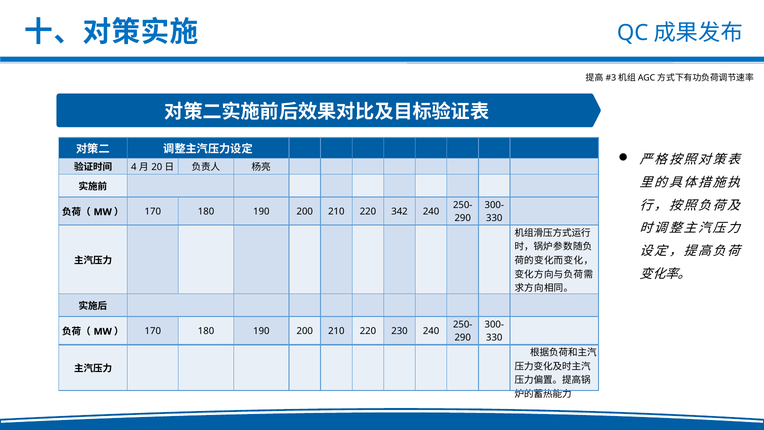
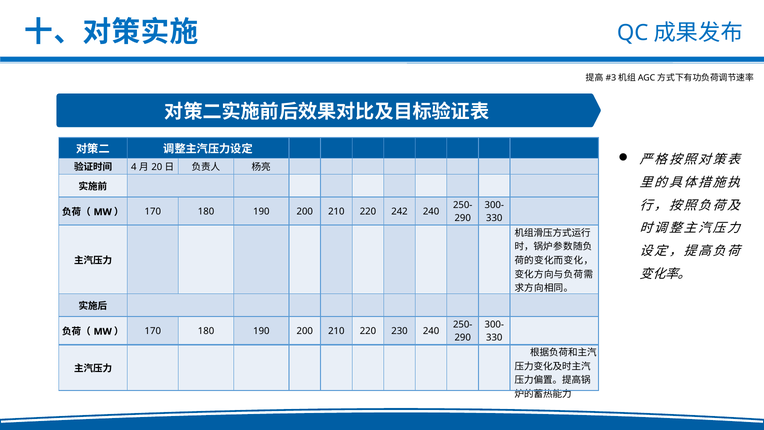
342: 342 -> 242 (400, 211)
